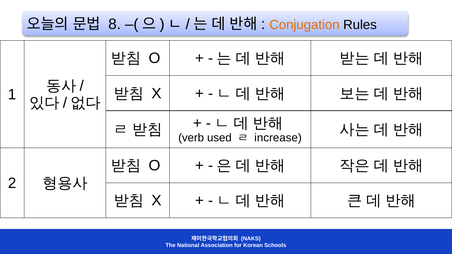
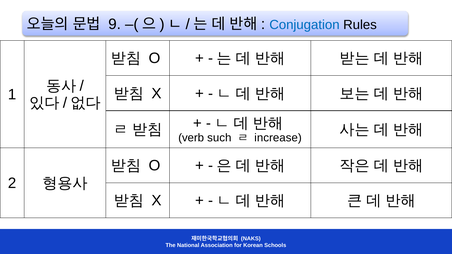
8: 8 -> 9 (115, 24)
Conjugation colour: orange -> blue (304, 25)
used: used -> such (219, 138)
